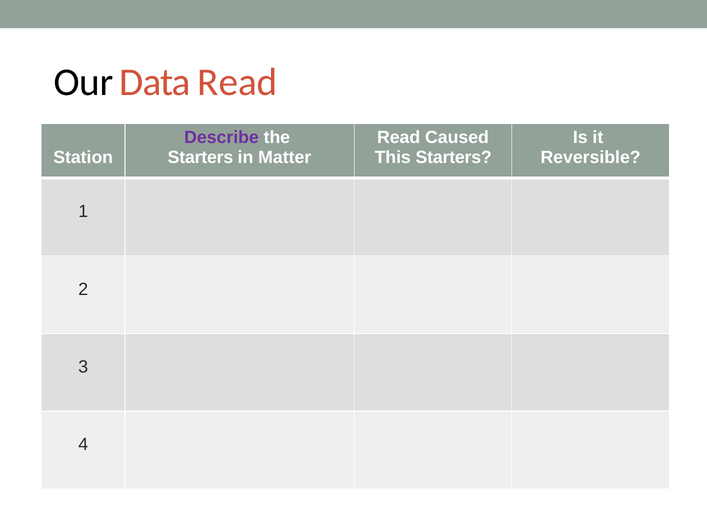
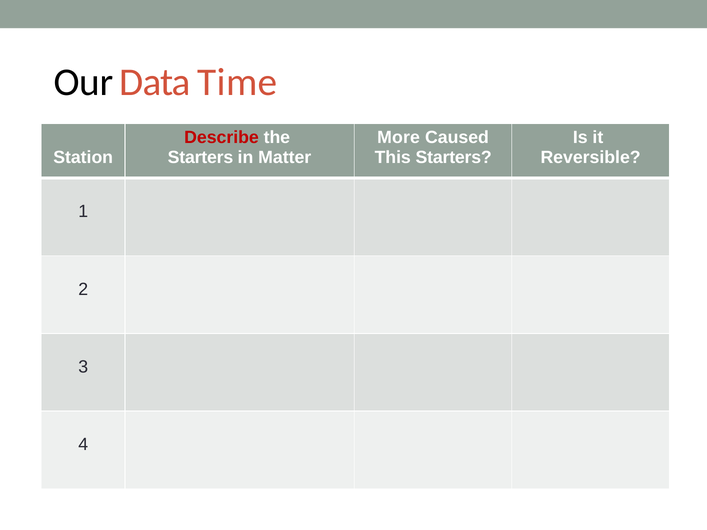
Data Read: Read -> Time (237, 82)
Describe colour: purple -> red (221, 137)
Read: Read -> More (399, 137)
